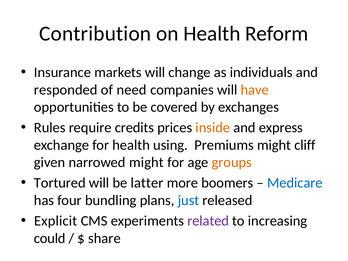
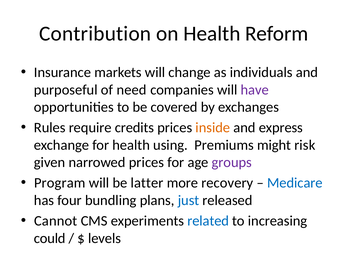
responded: responded -> purposeful (66, 90)
have colour: orange -> purple (255, 90)
cliff: cliff -> risk (305, 145)
narrowed might: might -> prices (146, 162)
groups colour: orange -> purple (232, 162)
Tortured: Tortured -> Program (60, 183)
boomers: boomers -> recovery (227, 183)
Explicit: Explicit -> Cannot (56, 221)
related colour: purple -> blue (208, 221)
share: share -> levels (104, 238)
